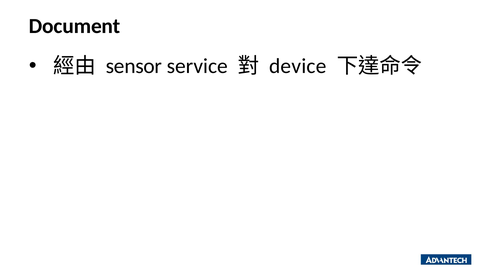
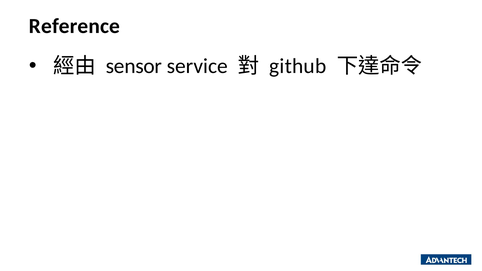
Document: Document -> Reference (74, 26)
device: device -> github (298, 66)
